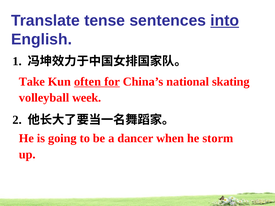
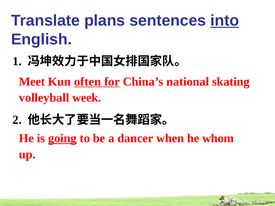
tense: tense -> plans (105, 21)
Take: Take -> Meet (32, 82)
going underline: none -> present (62, 138)
storm: storm -> whom (218, 138)
